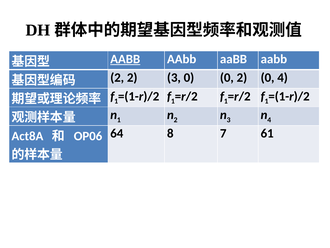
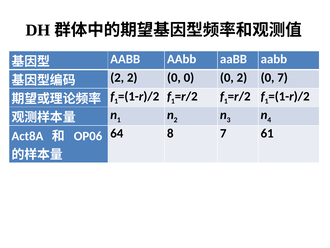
AABB underline: present -> none (125, 59)
2 2 3: 3 -> 0 (174, 78)
0 4: 4 -> 7 (283, 78)
